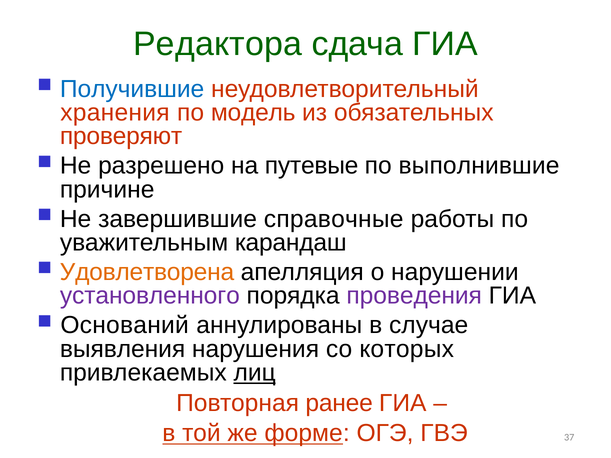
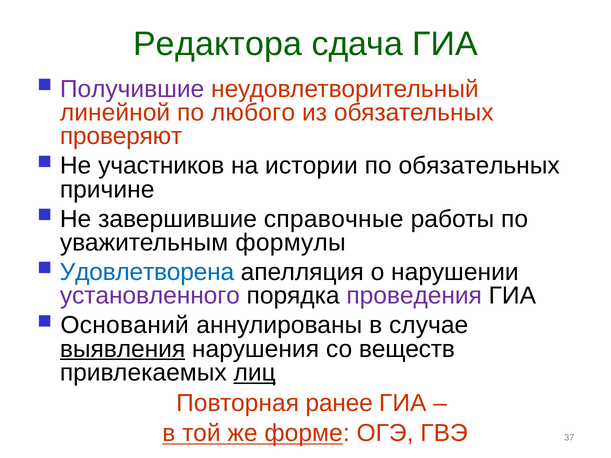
Получившие colour: blue -> purple (132, 89)
хранения: хранения -> линейной (115, 113)
модель: модель -> любого (253, 113)
разрешено: разрешено -> участников (161, 166)
путевые: путевые -> истории (311, 166)
по выполнившие: выполнившие -> обязательных (479, 166)
карандаш: карандаш -> формулы (291, 243)
Удовлетворена colour: orange -> blue (147, 272)
выявления underline: none -> present (123, 349)
которых: которых -> веществ (407, 349)
